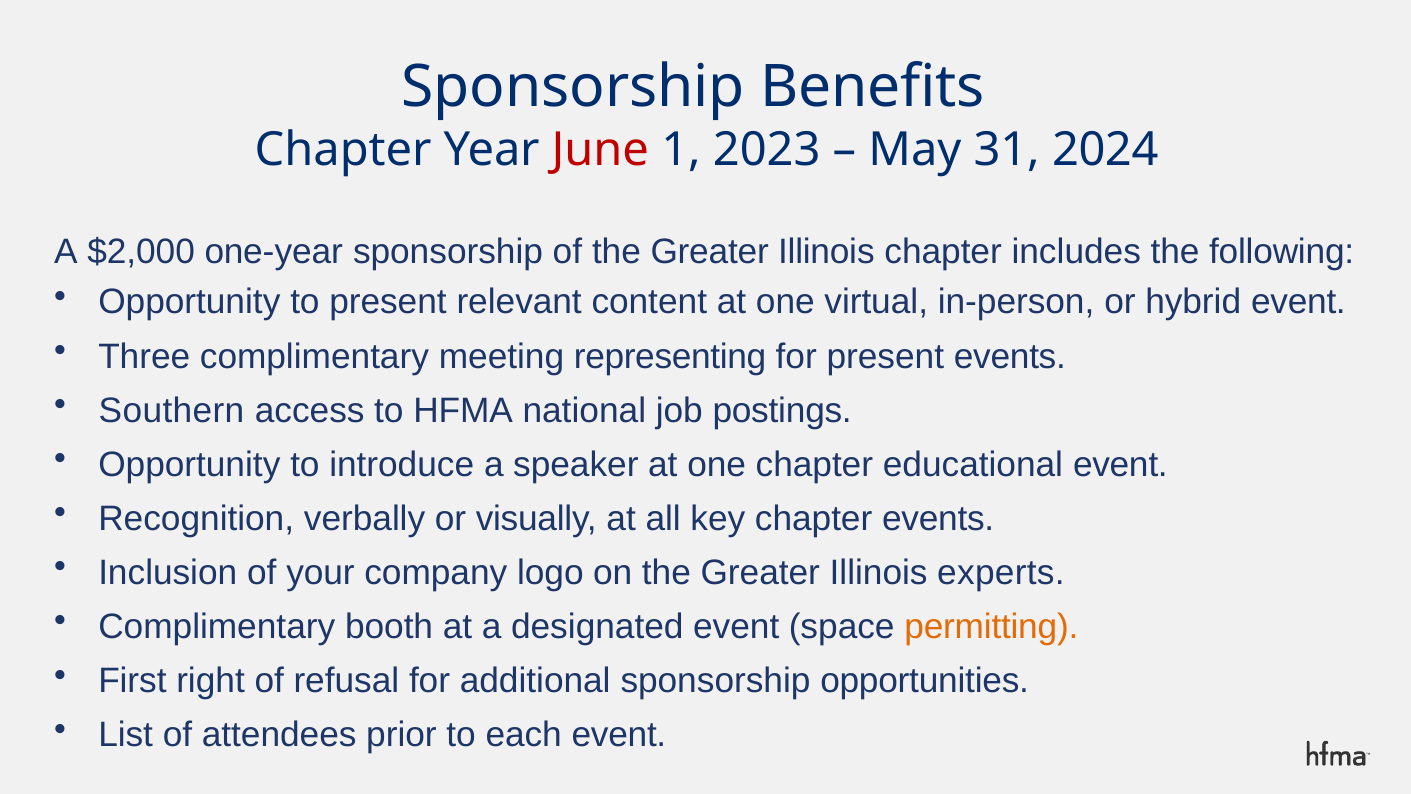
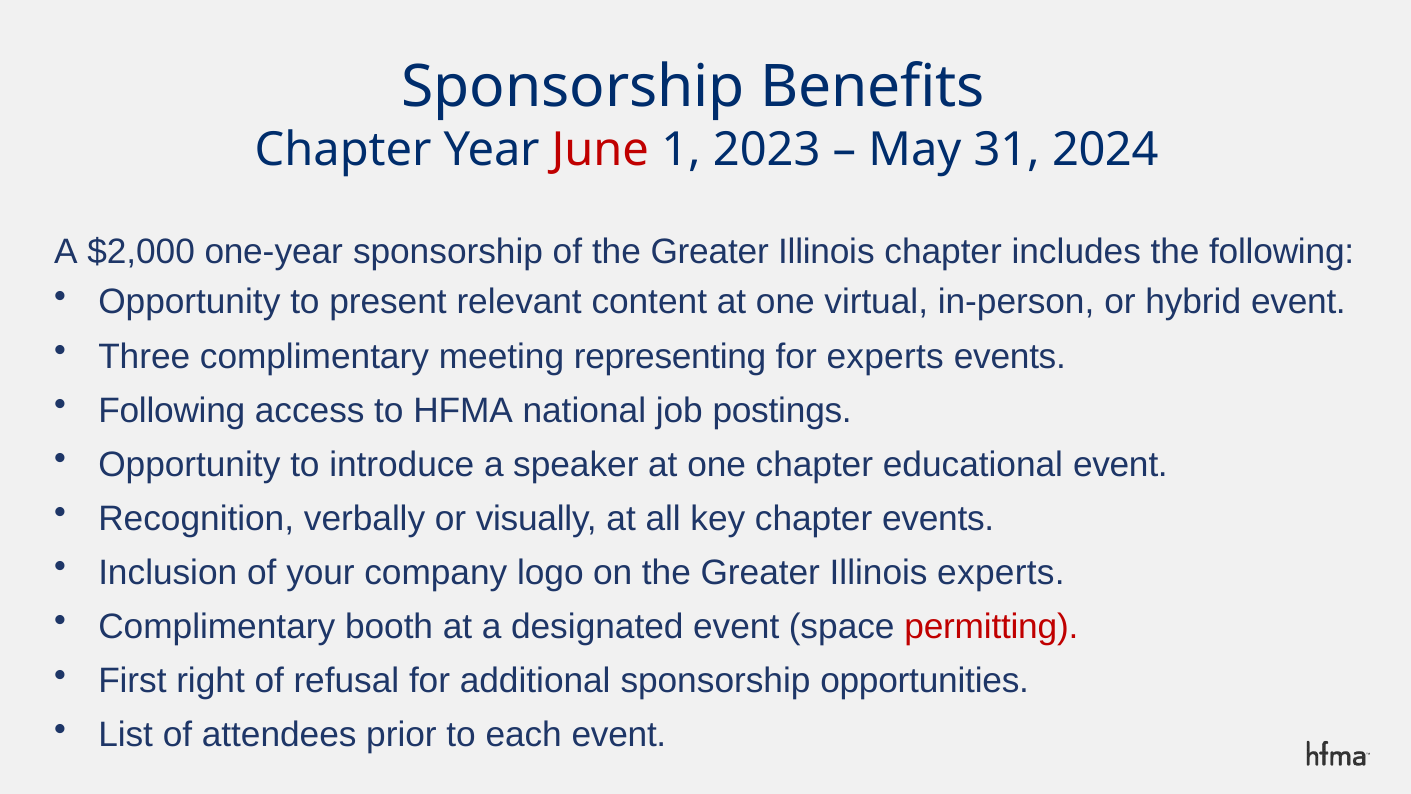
for present: present -> experts (885, 356)
Southern: Southern -> Following (172, 410)
permitting colour: orange -> red (991, 627)
